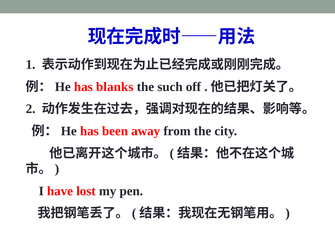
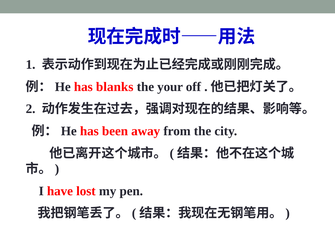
such: such -> your (170, 87)
